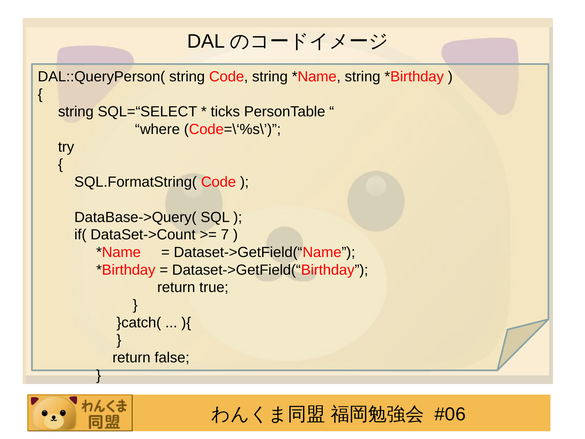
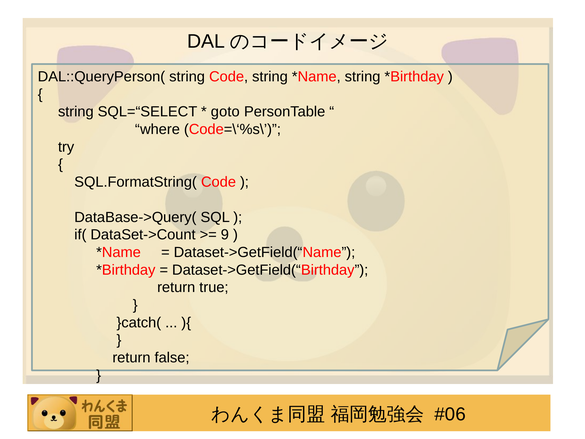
ticks: ticks -> goto (225, 112)
7: 7 -> 9 (225, 235)
